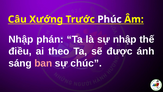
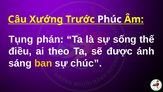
Nhập: Nhập -> Tụng (21, 39)
sự nhập: nhập -> sống (125, 39)
ban colour: pink -> yellow (43, 63)
